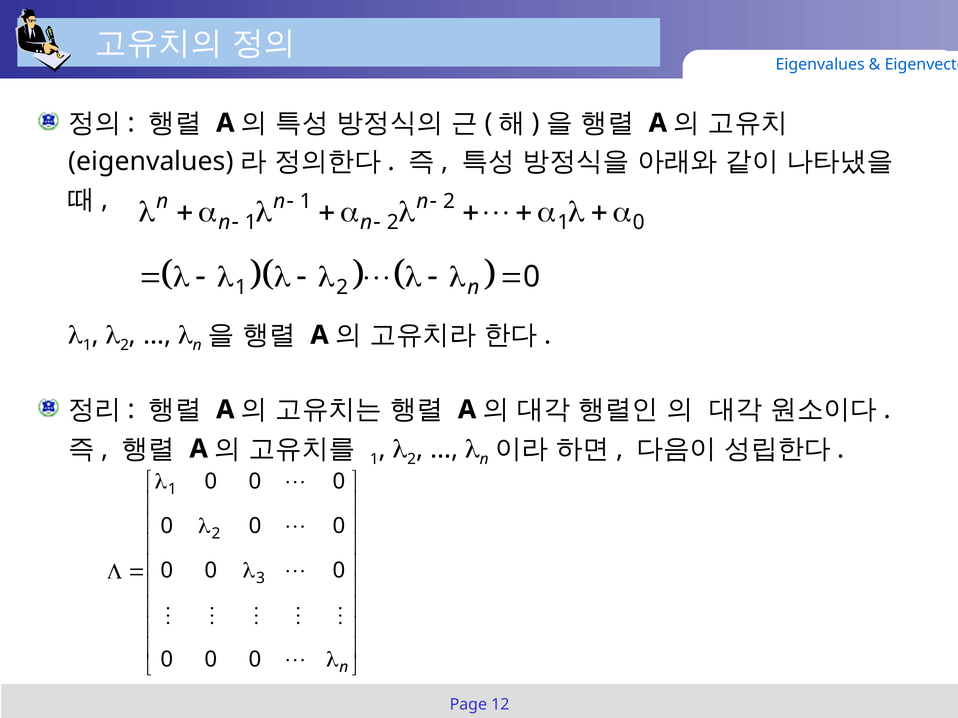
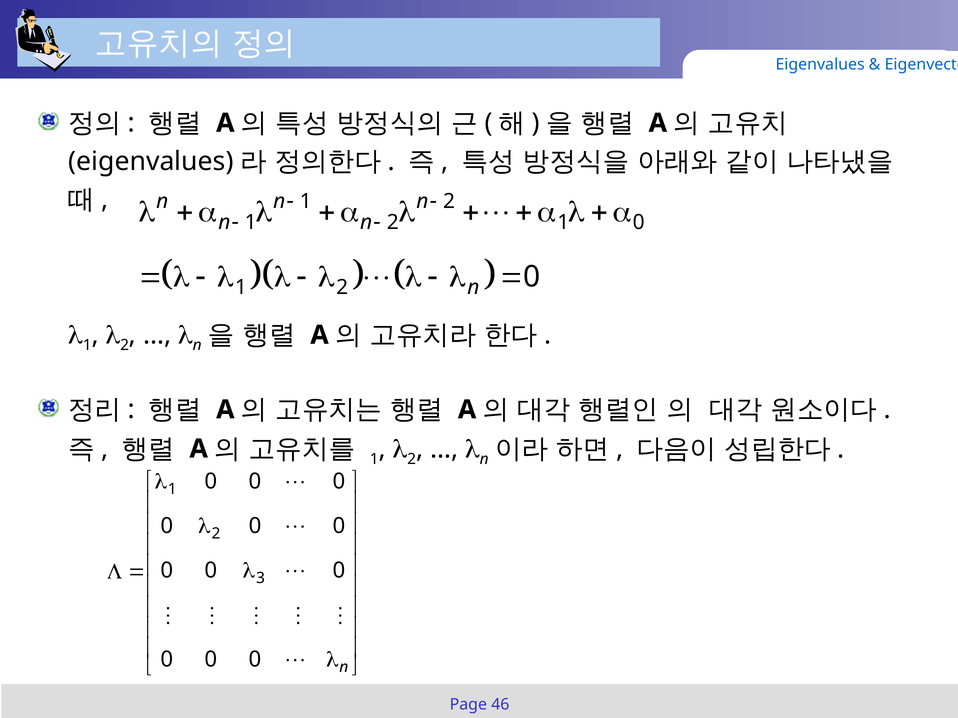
12: 12 -> 46 (500, 705)
